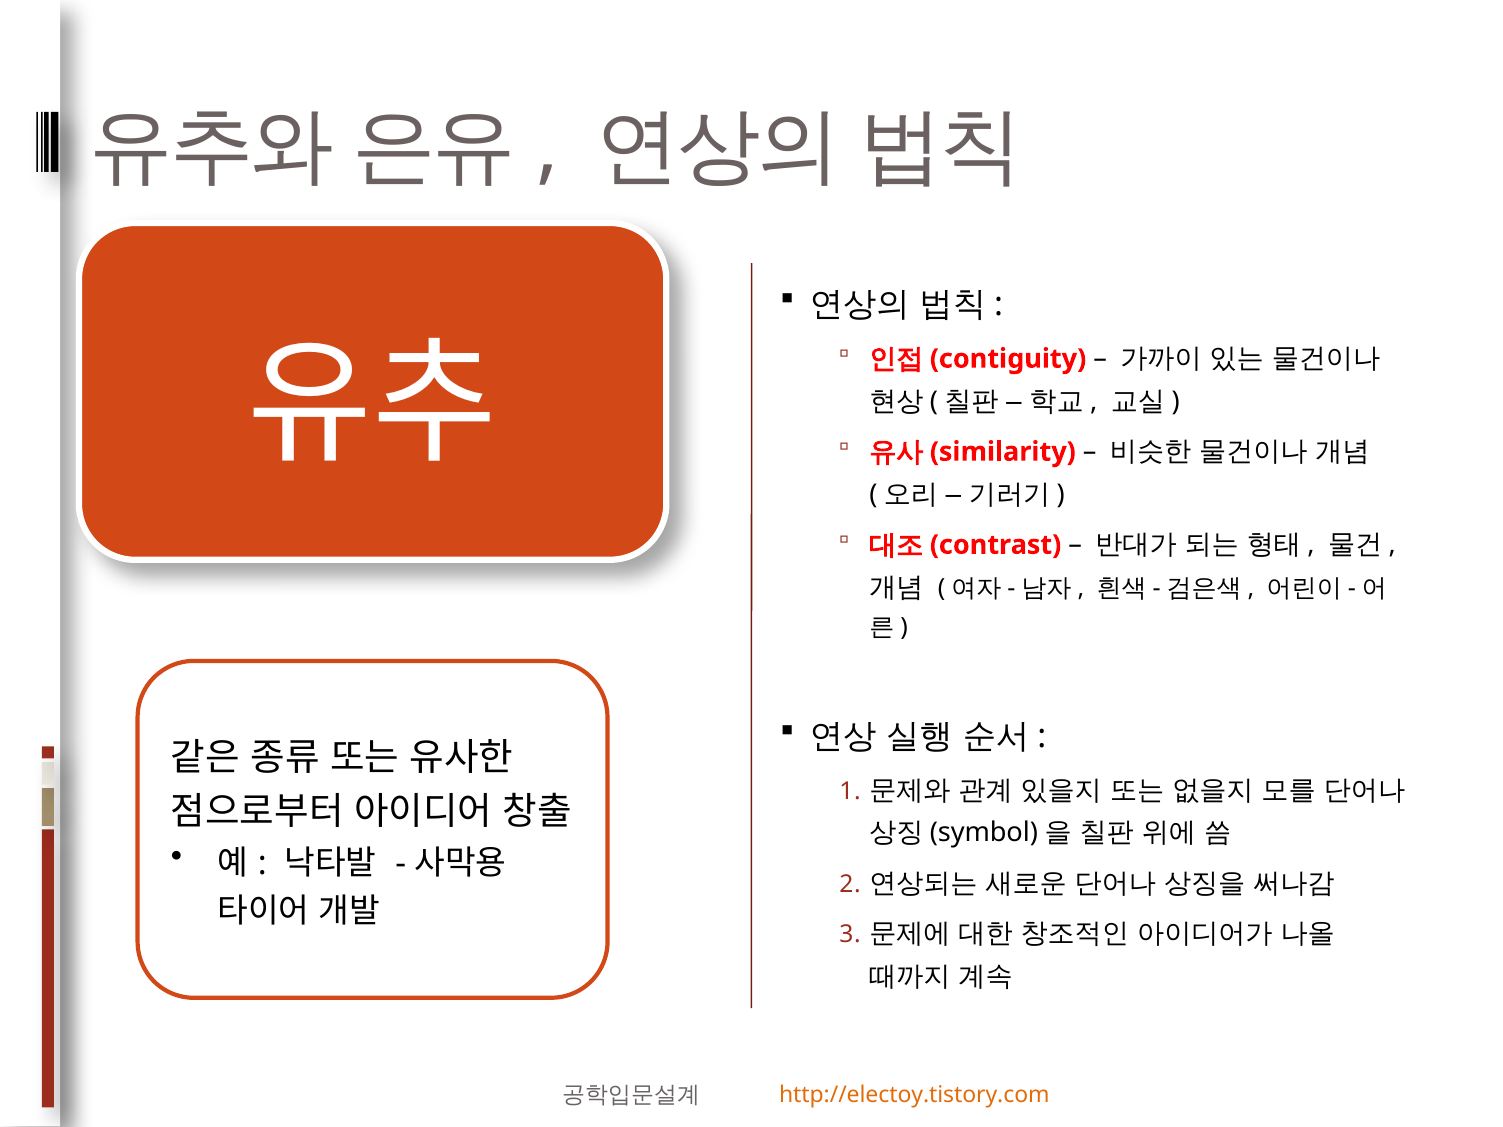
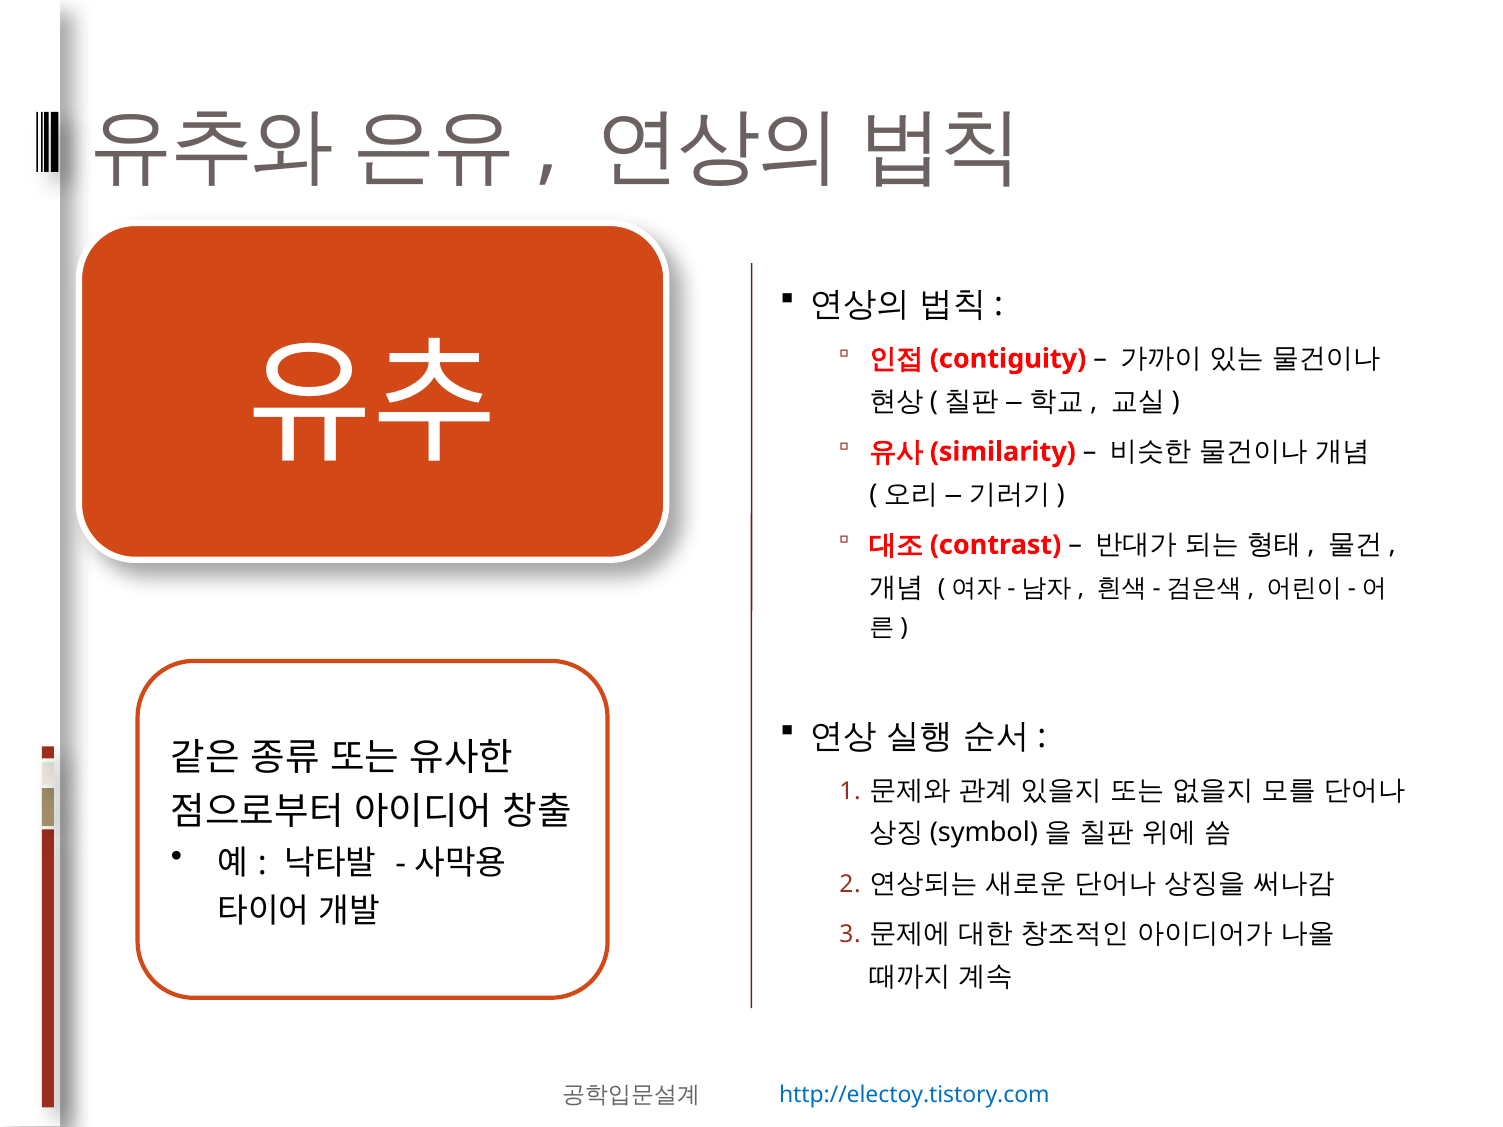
http://electoy.tistory.com colour: orange -> blue (914, 1095)
